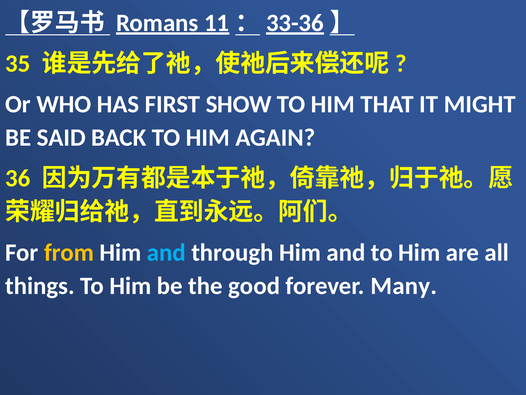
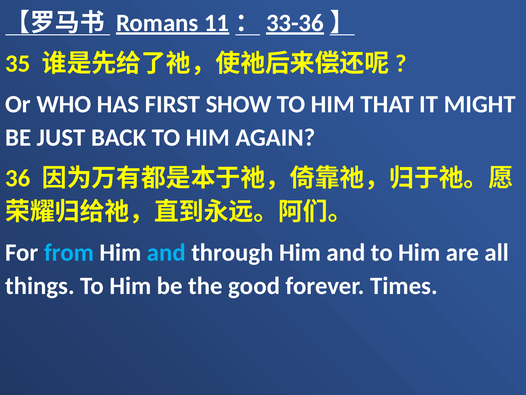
SAID: SAID -> JUST (61, 138)
from colour: yellow -> light blue (69, 252)
Many: Many -> Times (404, 286)
